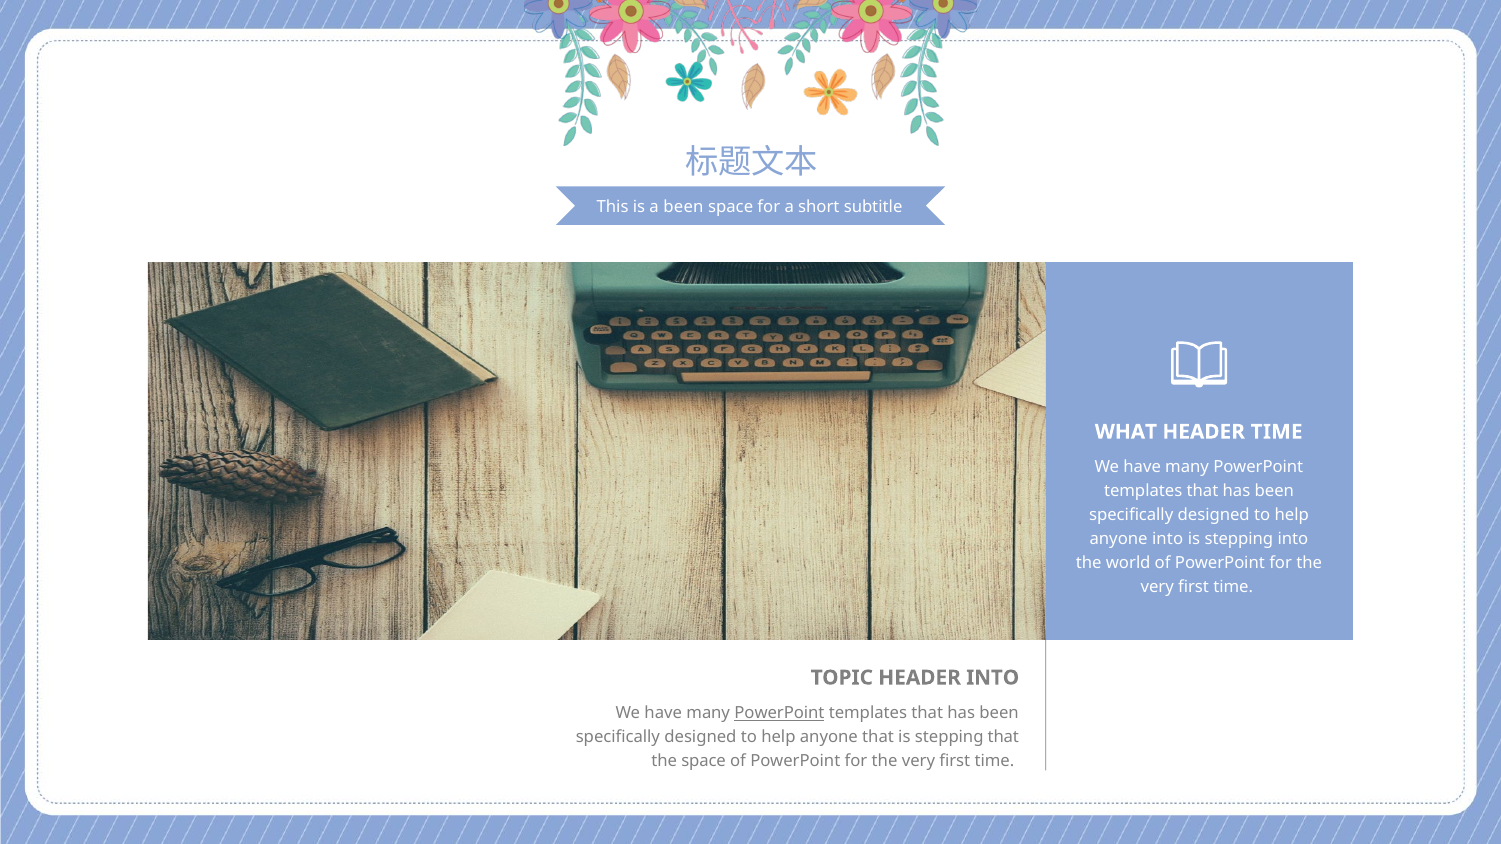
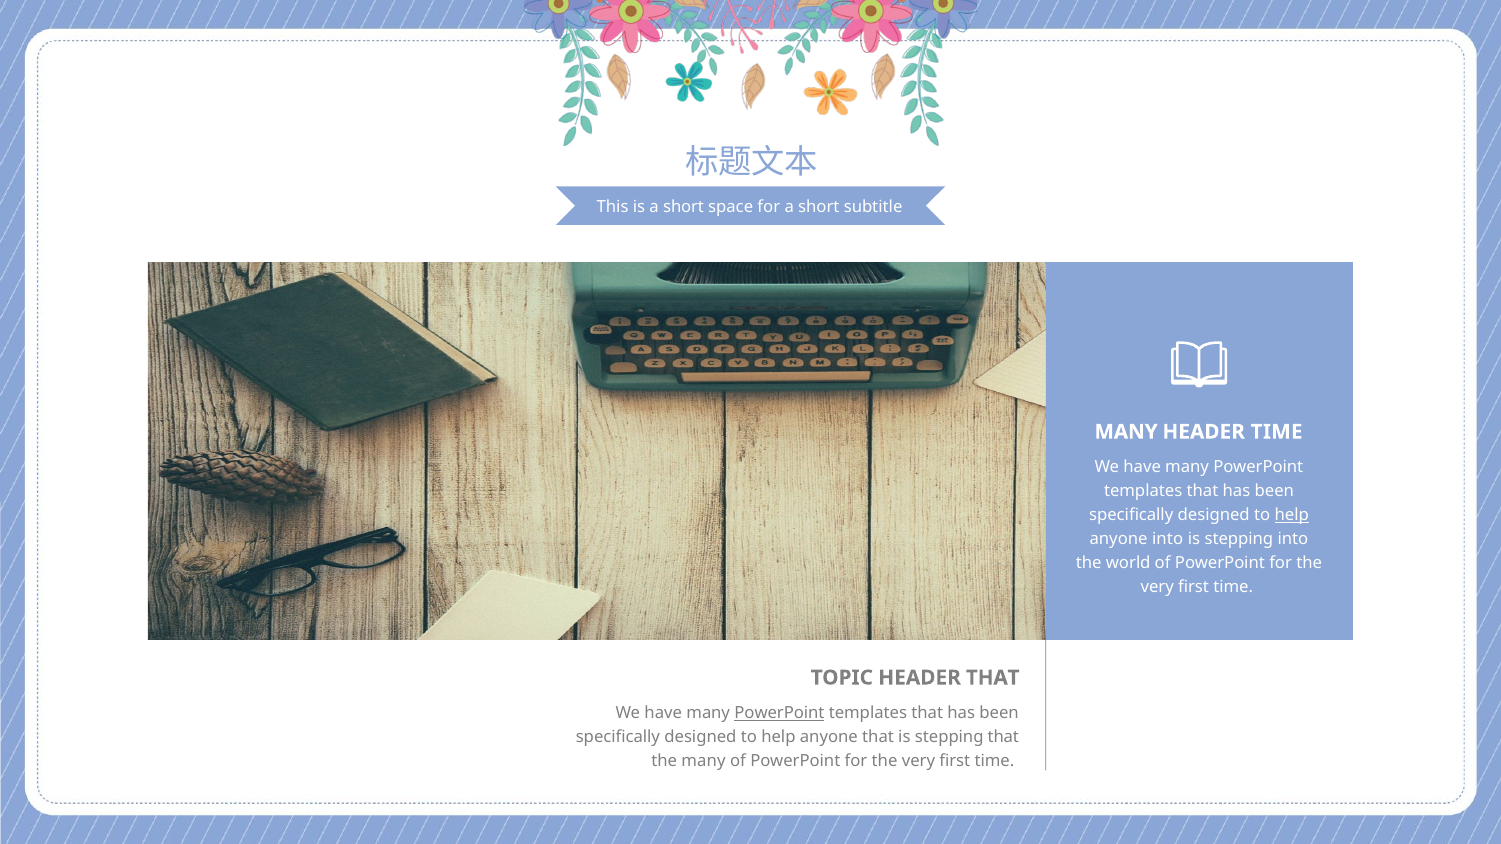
is a been: been -> short (684, 207)
WHAT: WHAT -> MANY (1126, 432)
help underline: none -> present (1292, 515)
HEADER INTO: INTO -> THAT (993, 678)
the space: space -> many (703, 761)
